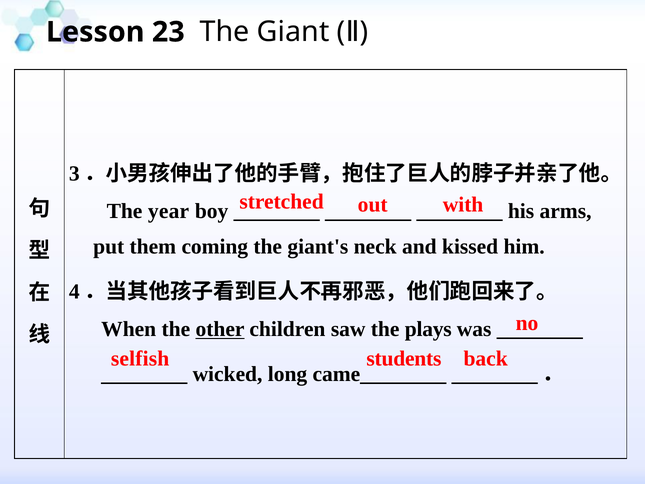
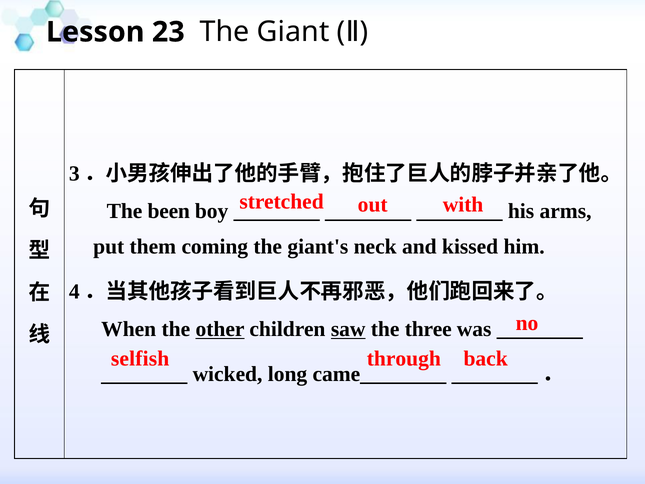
year: year -> been (169, 211)
saw underline: none -> present (348, 329)
plays: plays -> three (428, 329)
students: students -> through (404, 359)
